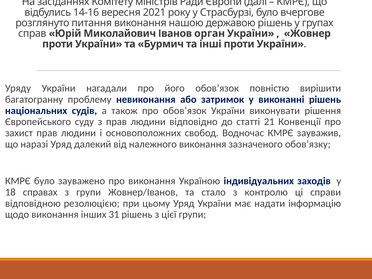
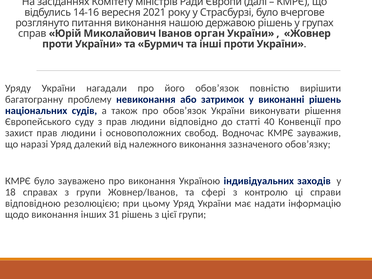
21: 21 -> 40 (269, 122)
стало: стало -> сфері (214, 192)
